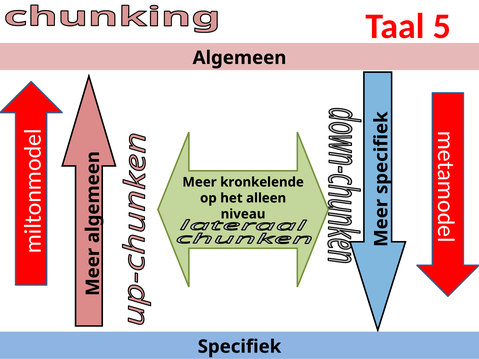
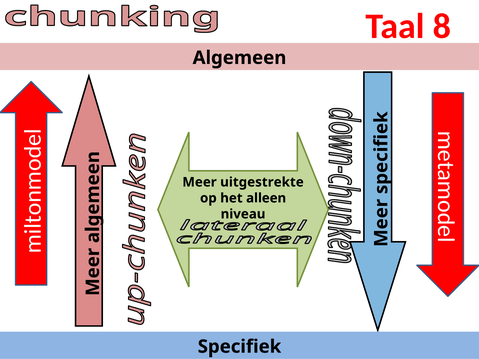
5: 5 -> 8 (442, 26)
kronkelende: kronkelende -> uitgestrekte (262, 182)
